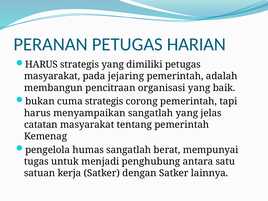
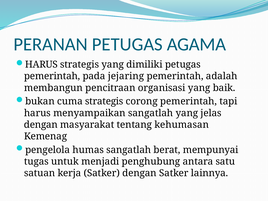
HARIAN: HARIAN -> AGAMA (196, 44)
masyarakat: masyarakat -> pemerintah (52, 76)
catatan: catatan -> dengan (41, 125)
tentang pemerintah: pemerintah -> kehumasan (182, 125)
